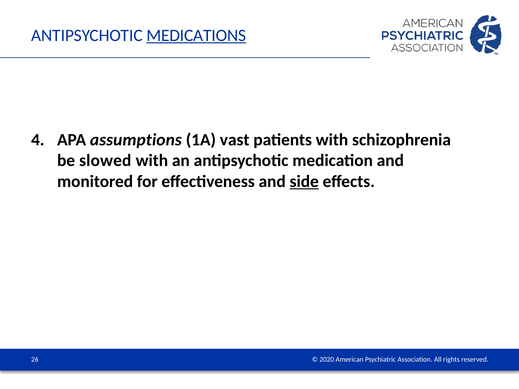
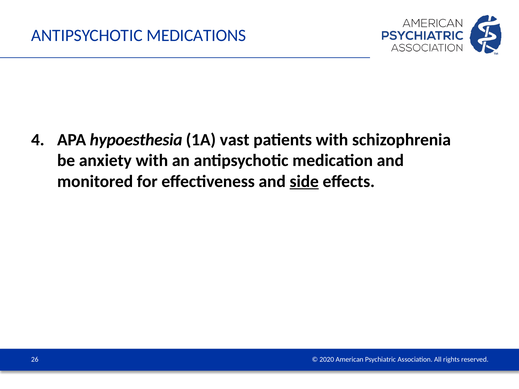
MEDICATIONS underline: present -> none (196, 35)
assumptions: assumptions -> hypoesthesia (136, 140)
slowed: slowed -> anxiety (105, 161)
